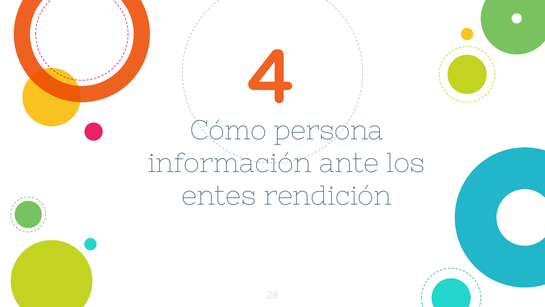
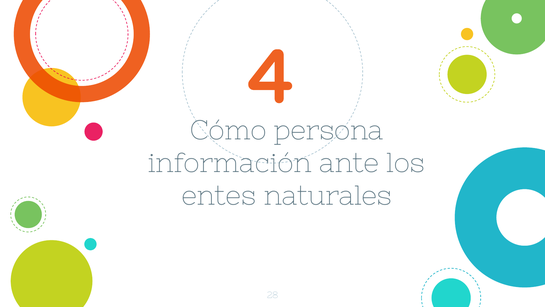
rendición: rendición -> naturales (328, 196)
